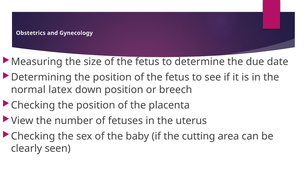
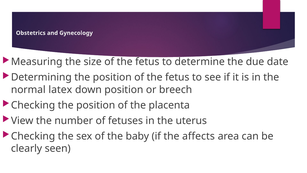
cutting: cutting -> affects (198, 136)
